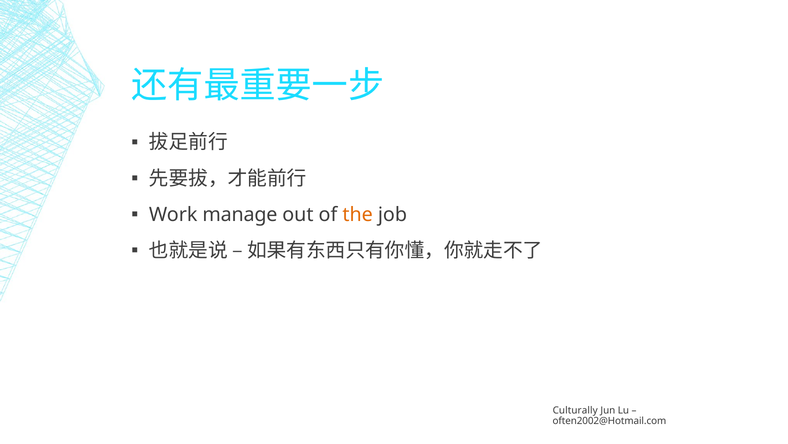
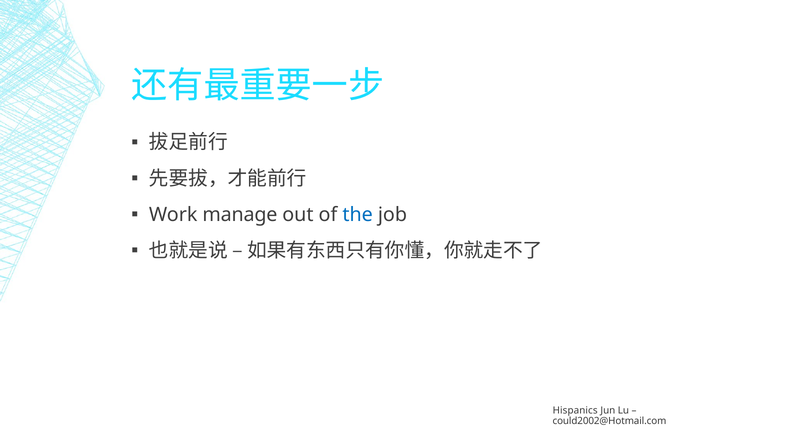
the colour: orange -> blue (358, 214)
Culturally: Culturally -> Hispanics (575, 410)
often2002@Hotmail.com: often2002@Hotmail.com -> could2002@Hotmail.com (609, 420)
